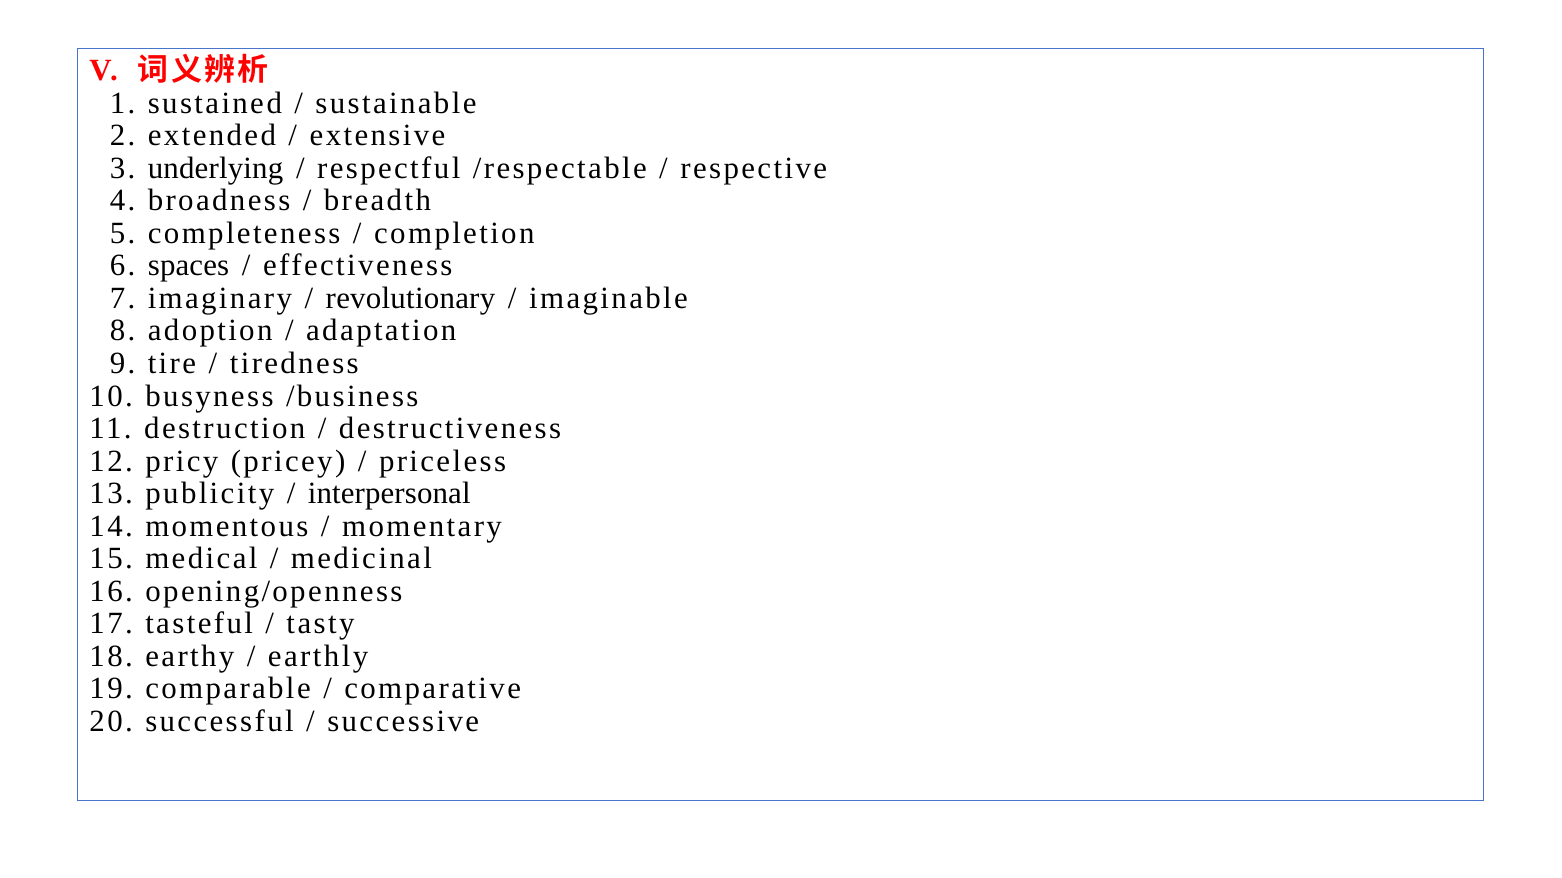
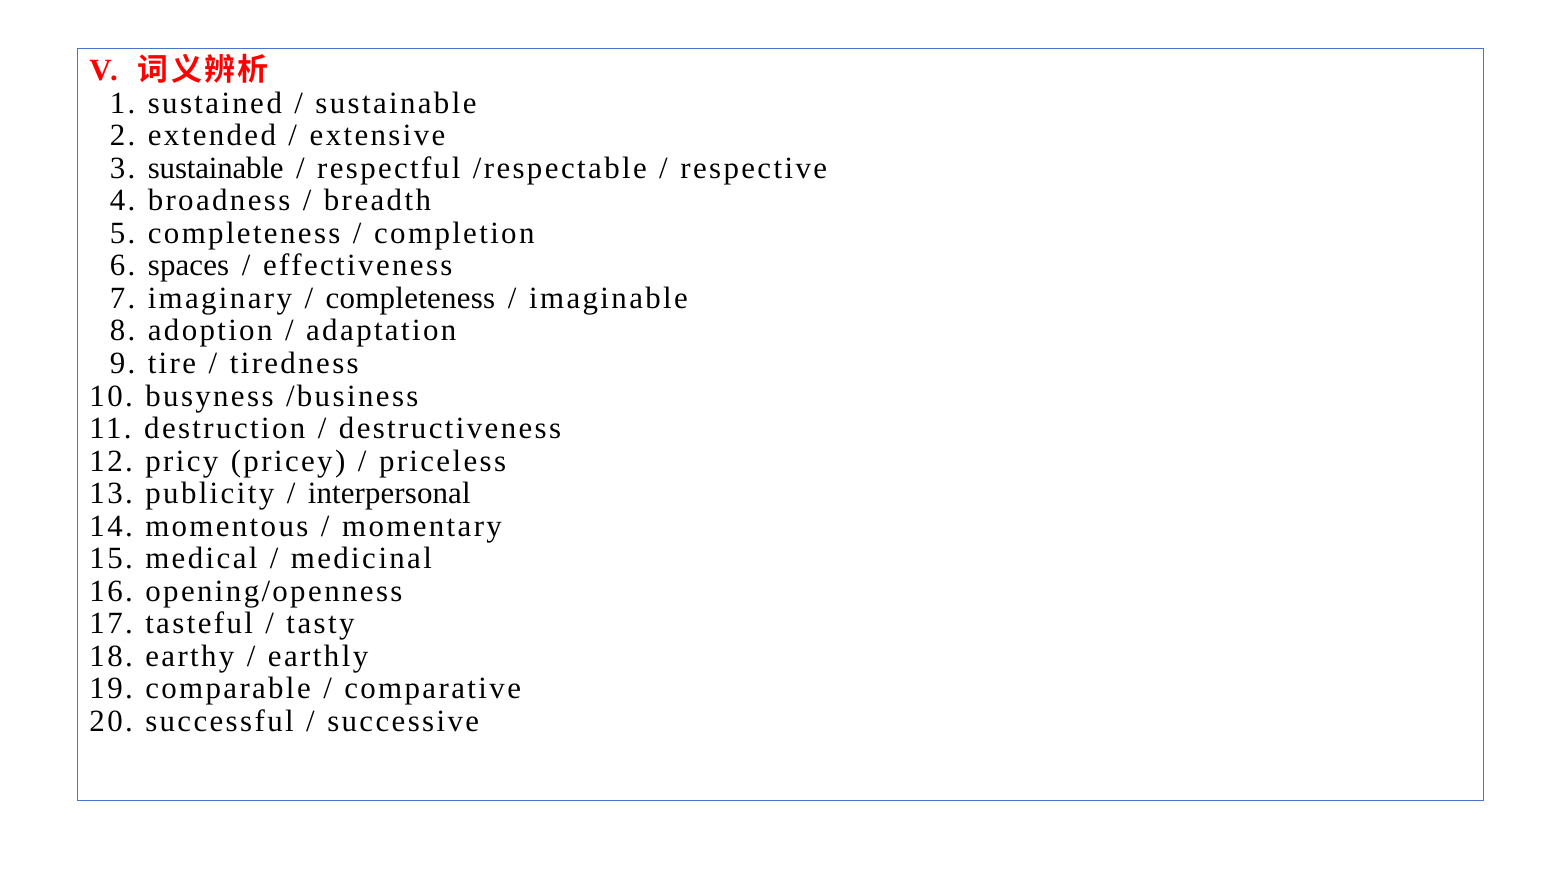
3 underlying: underlying -> sustainable (216, 168)
revolutionary: revolutionary -> completeness (410, 298)
